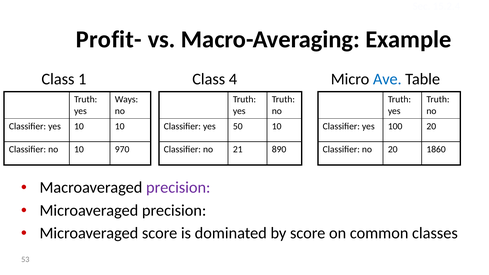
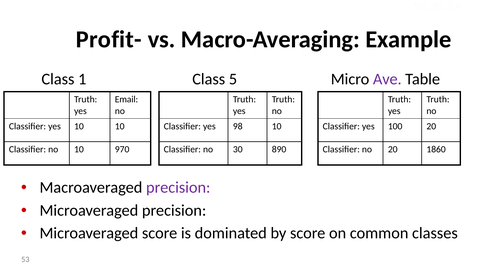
4: 4 -> 5 (233, 79)
Ave colour: blue -> purple (387, 79)
Ways: Ways -> Email (126, 99)
50: 50 -> 98 (238, 126)
21: 21 -> 30 (238, 149)
